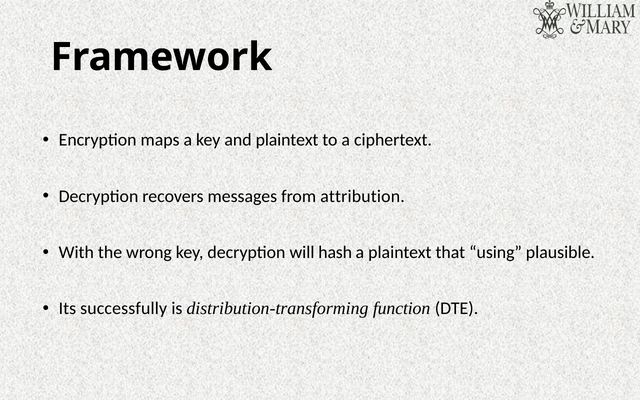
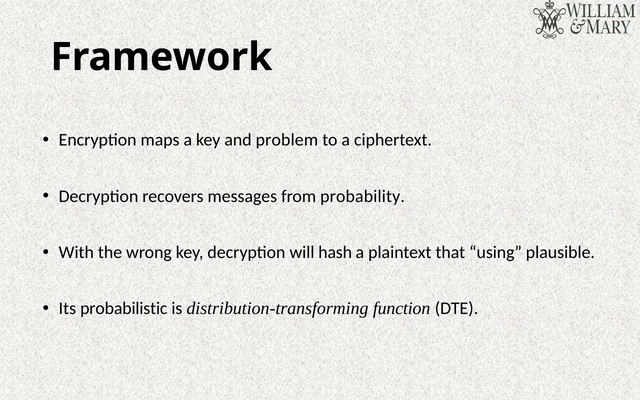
and plaintext: plaintext -> problem (287, 140)
attribution: attribution -> probability (363, 196)
successfully: successfully -> probabilistic (124, 309)
